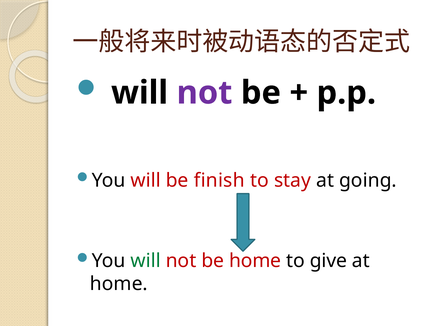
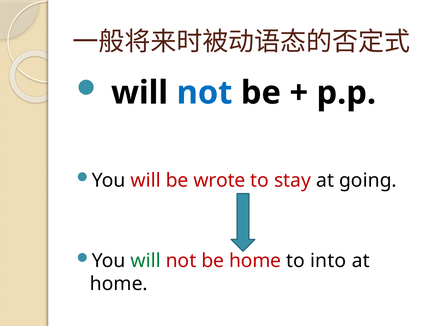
not colour: purple -> blue (205, 93)
finish: finish -> wrote (220, 180)
give: give -> into (328, 261)
